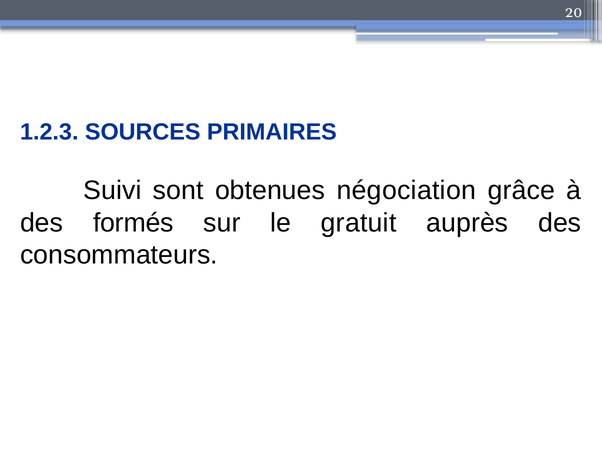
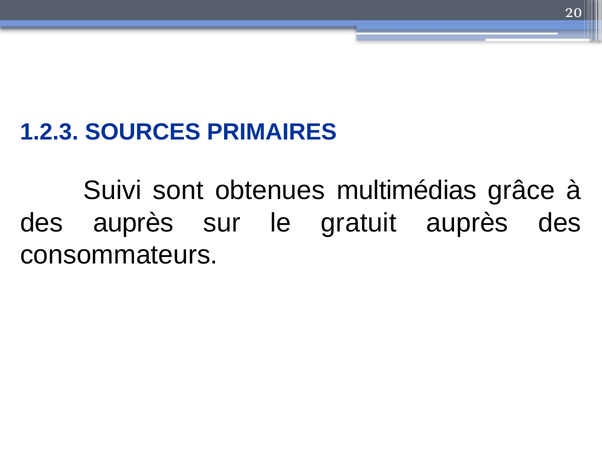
négociation: négociation -> multimédias (407, 191)
des formés: formés -> auprès (133, 223)
